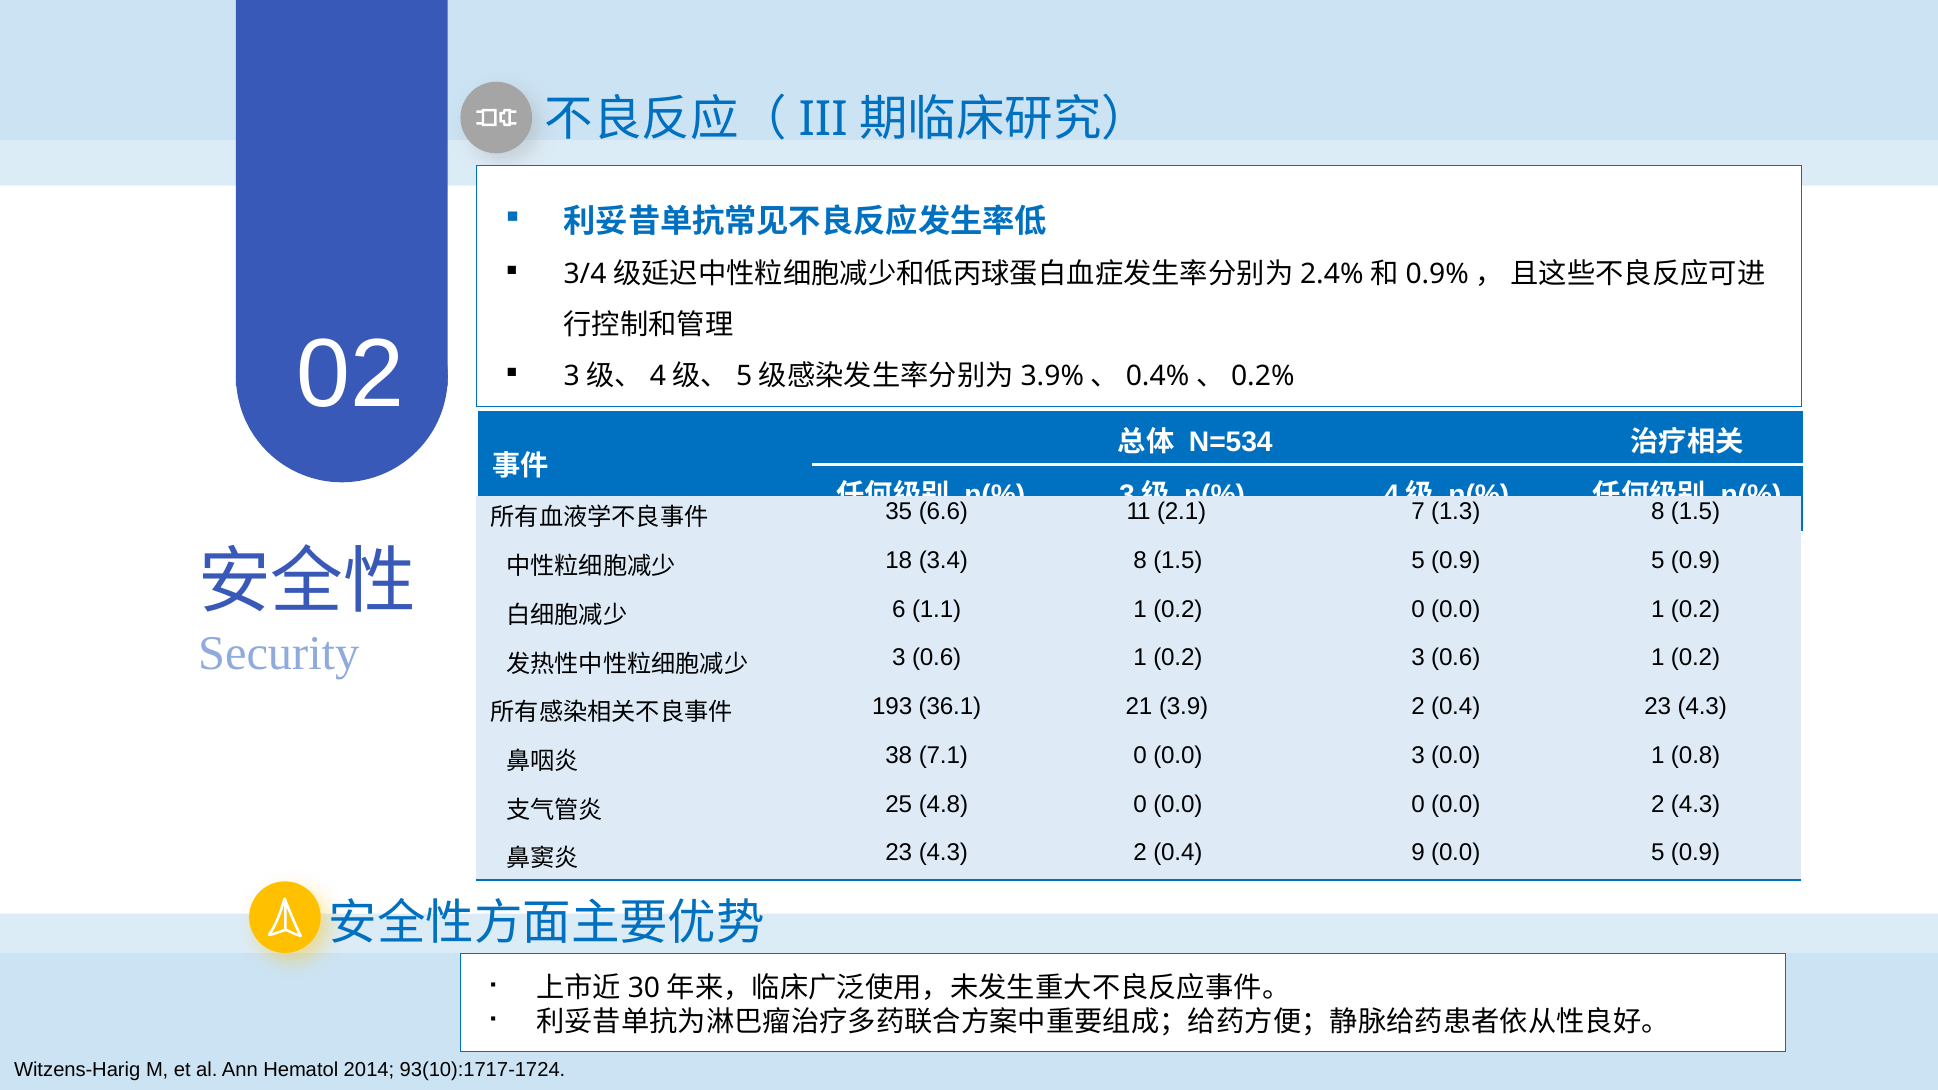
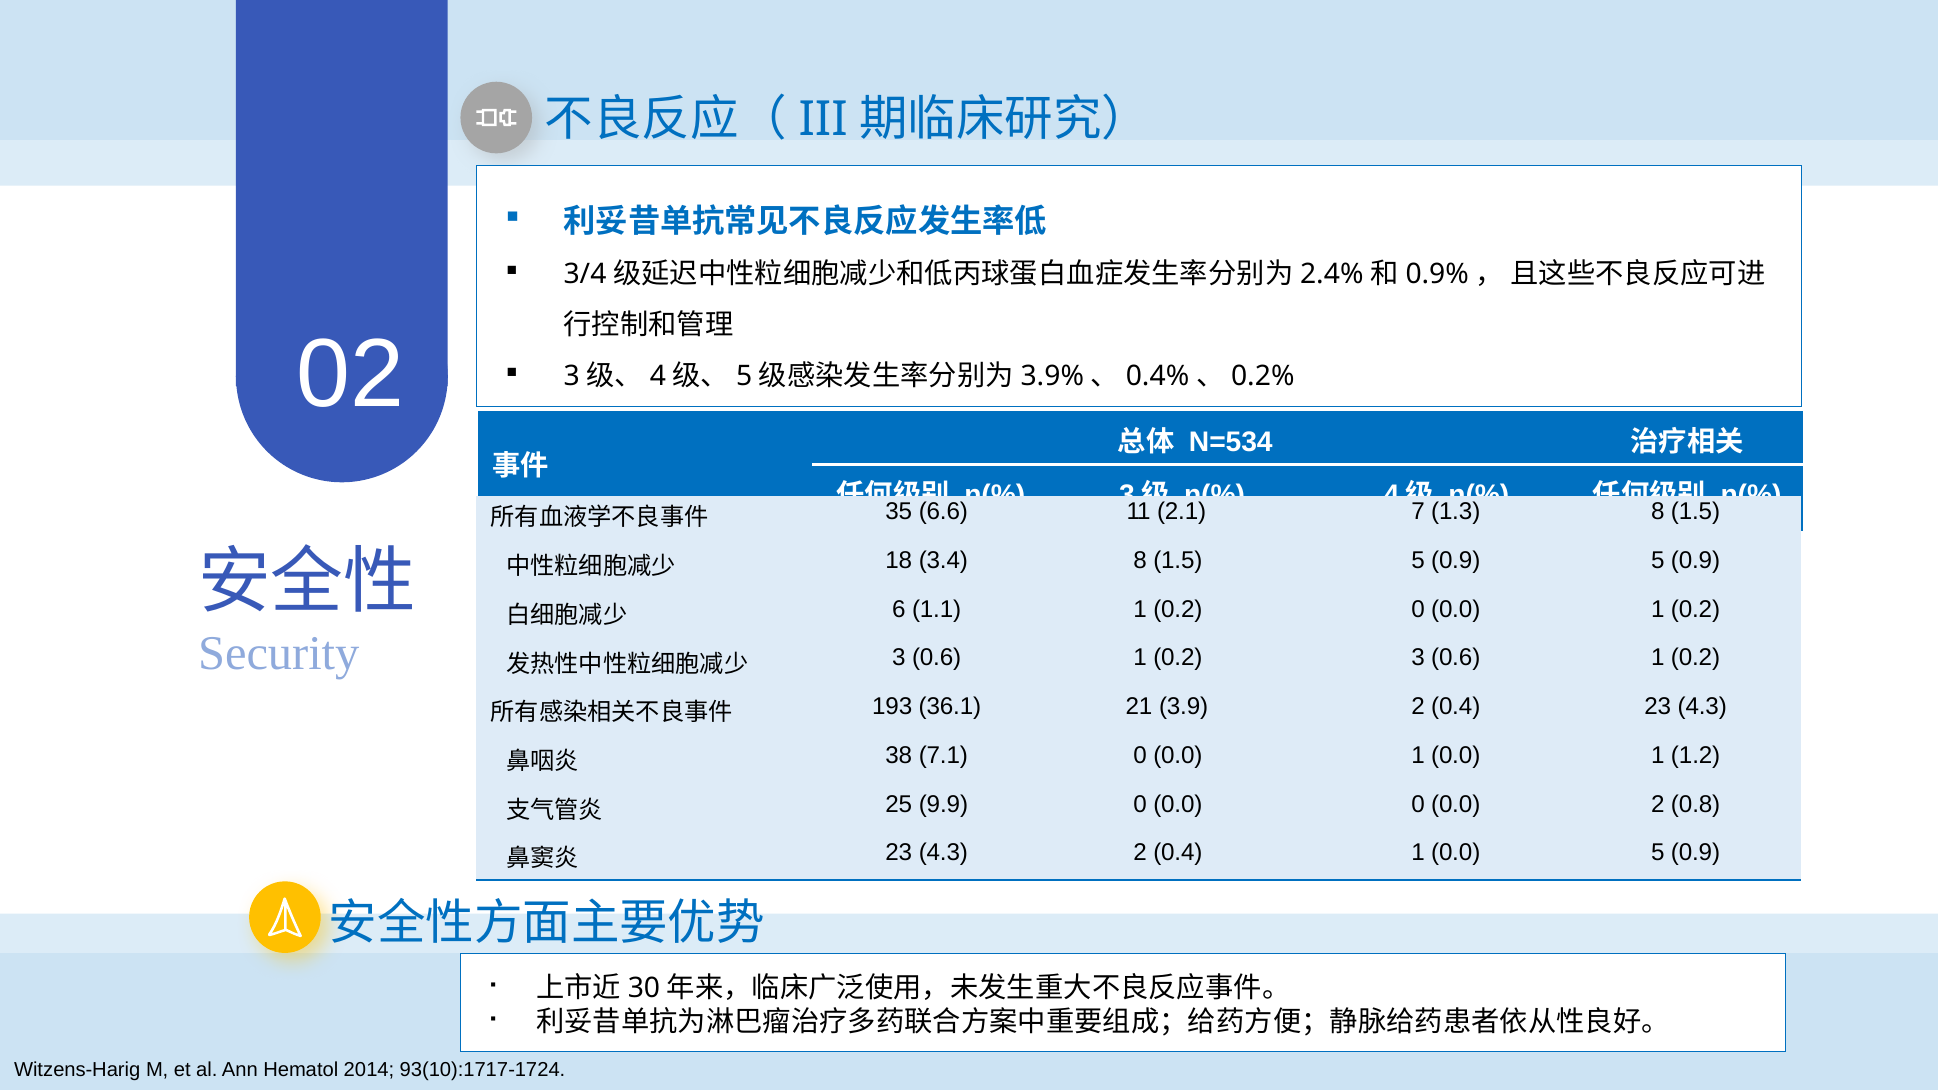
7.1 0 0.0 3: 3 -> 1 (1418, 755)
0.8: 0.8 -> 1.2 (1696, 755)
4.8: 4.8 -> 9.9 (943, 804)
2 4.3: 4.3 -> 0.8 (1696, 804)
0.4 9: 9 -> 1 (1418, 853)
